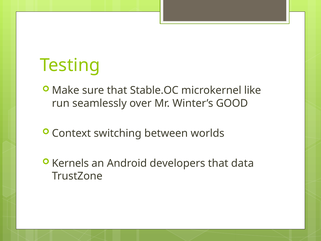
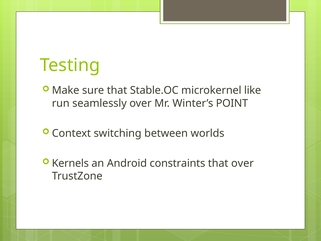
GOOD: GOOD -> POINT (232, 103)
developers: developers -> constraints (177, 163)
that data: data -> over (243, 163)
